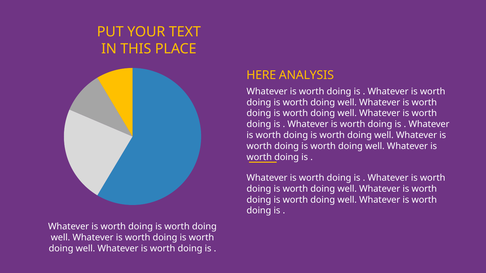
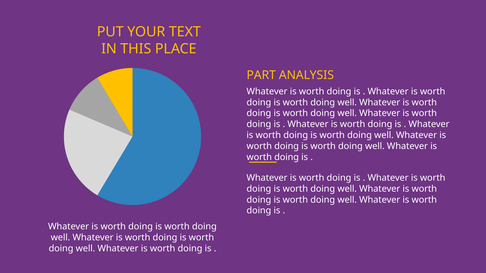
HERE: HERE -> PART (261, 75)
